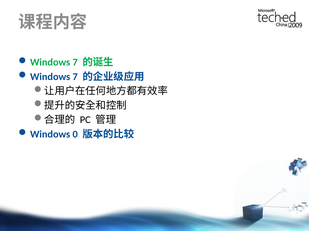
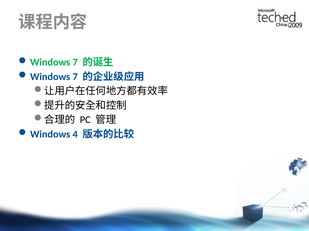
0: 0 -> 4 (75, 135)
